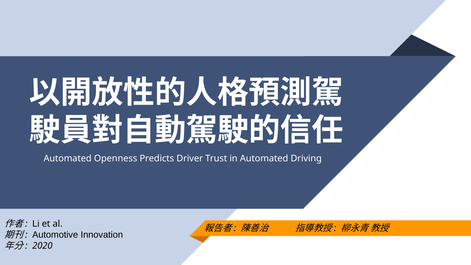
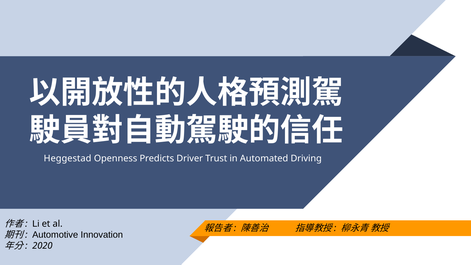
Automated: Automated -> Heggestad (68, 158)
